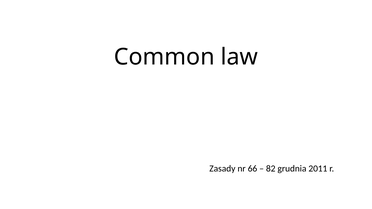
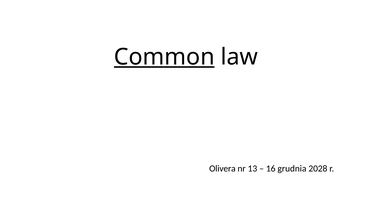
Common underline: none -> present (164, 57)
Zasady: Zasady -> Olivera (222, 169)
66: 66 -> 13 (252, 169)
82: 82 -> 16 (271, 169)
2011: 2011 -> 2028 (318, 169)
